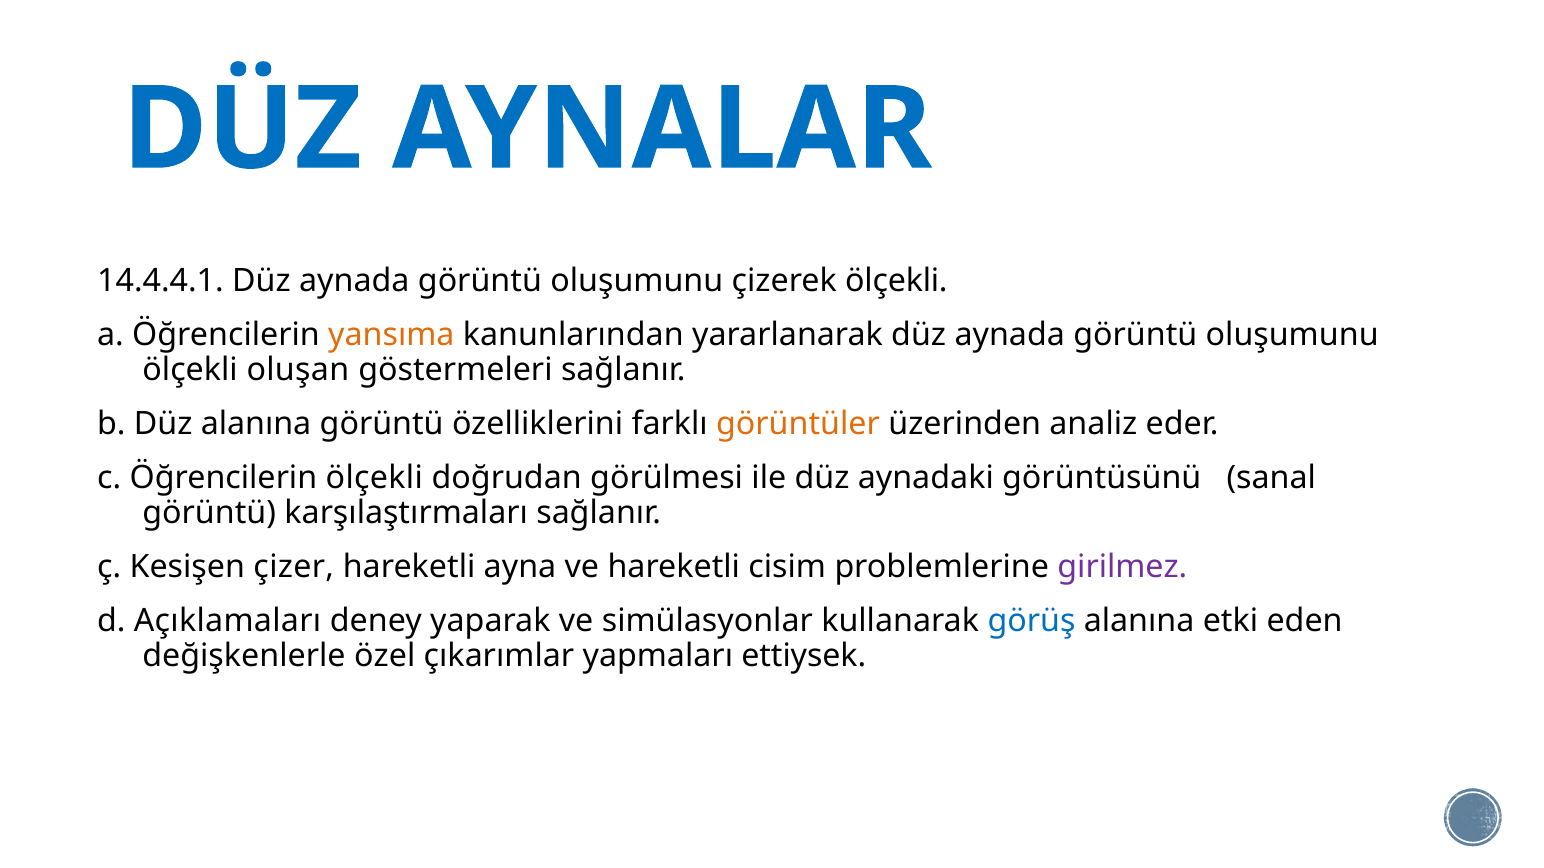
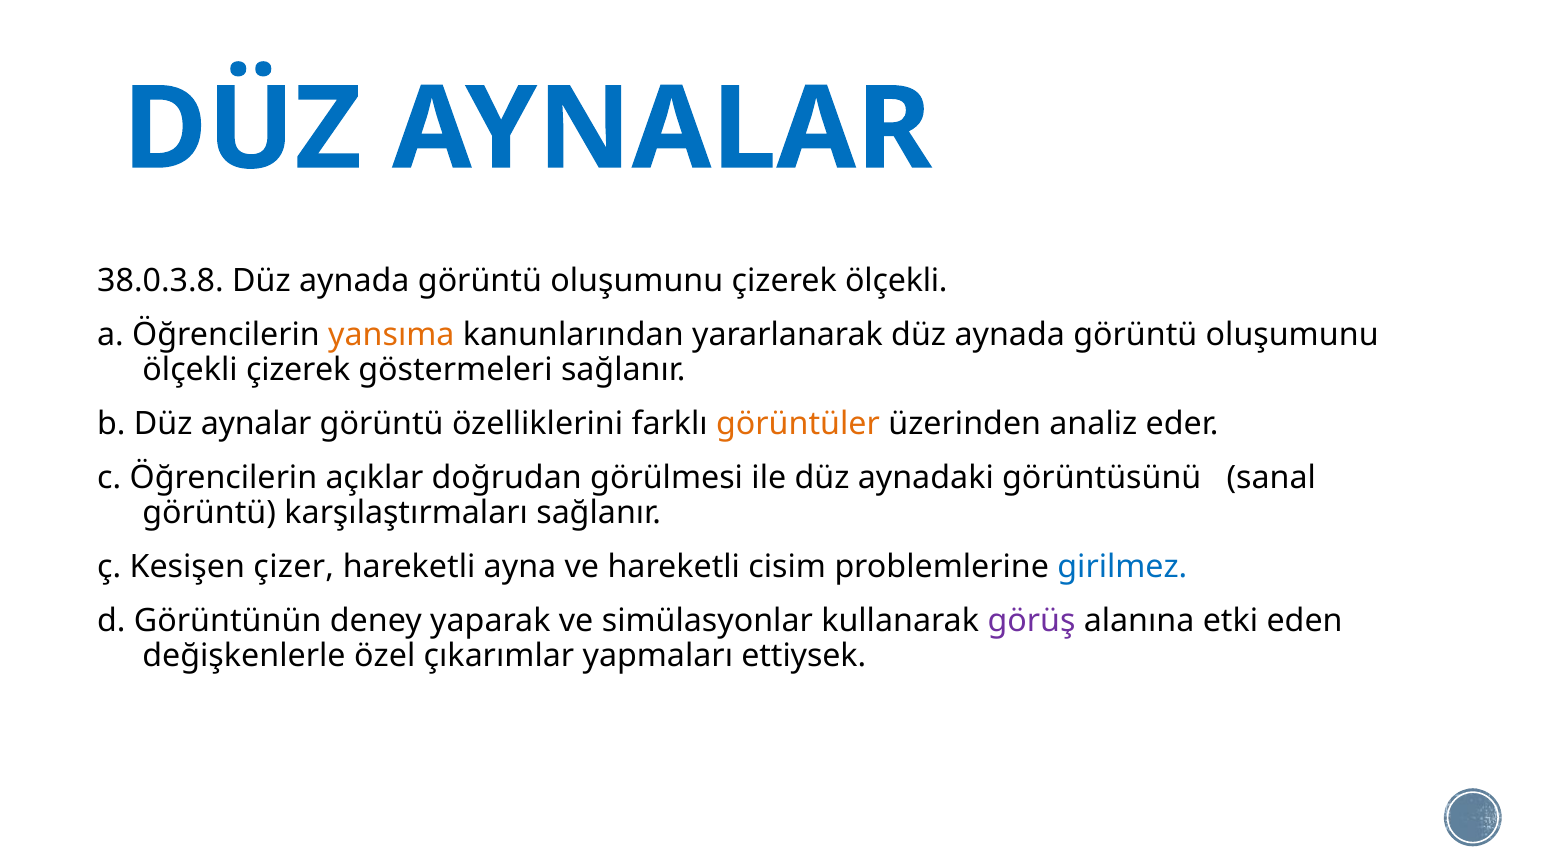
14.4.4.1: 14.4.4.1 -> 38.0.3.8 (161, 281)
ölçekli oluşan: oluşan -> çizerek (298, 370)
b Düz alanına: alanına -> aynalar (256, 424)
Öğrencilerin ölçekli: ölçekli -> açıklar (374, 478)
girilmez colour: purple -> blue (1122, 567)
Açıklamaları: Açıklamaları -> Görüntünün (228, 621)
görüş colour: blue -> purple (1031, 621)
